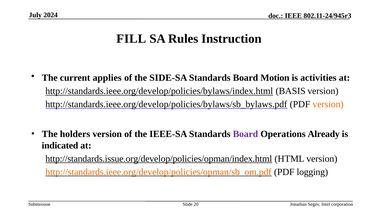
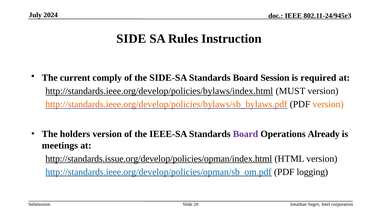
FILL: FILL -> SIDE (131, 39)
applies: applies -> comply (107, 78)
Motion: Motion -> Session (275, 78)
activities: activities -> required (318, 78)
BASIS: BASIS -> MUST (291, 91)
http://standards.ieee.org/develop/policies/bylaws/sb_bylaws.pdf colour: black -> orange (166, 104)
indicated: indicated -> meetings (60, 145)
http://standards.ieee.org/develop/policies/opman/sb_om.pdf colour: orange -> blue (158, 172)
